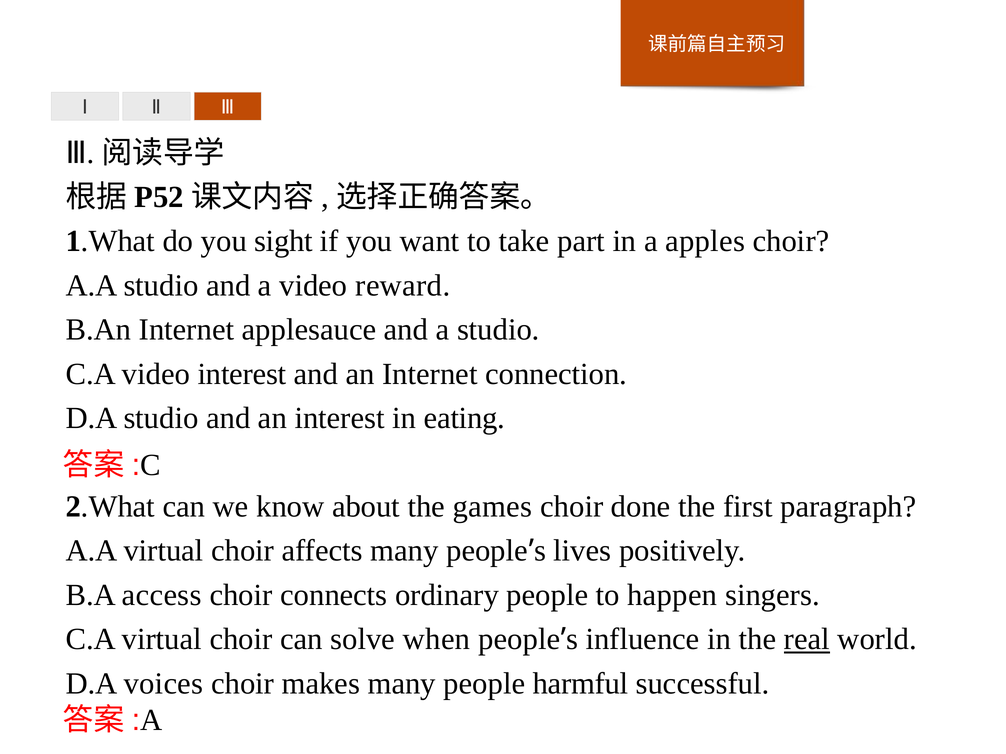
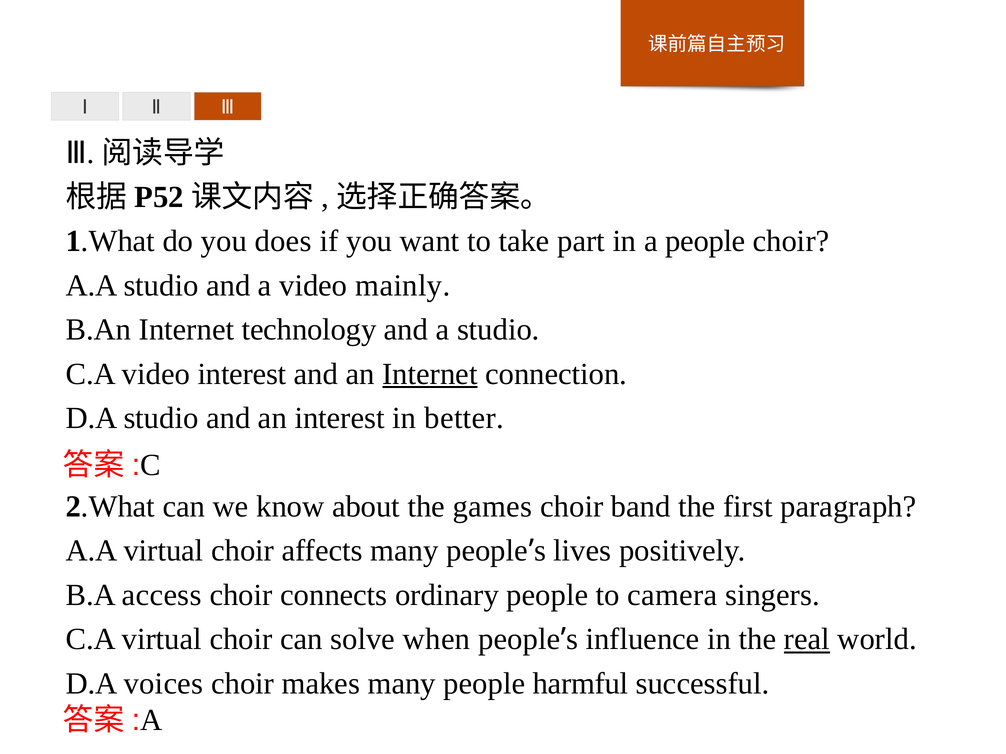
sight: sight -> does (283, 241)
a apples: apples -> people (705, 241)
reward: reward -> mainly (403, 286)
applesauce: applesauce -> technology (309, 330)
Internet underline: none -> present (430, 374)
eating: eating -> better (464, 418)
done: done -> band (641, 507)
happen: happen -> camera (672, 595)
